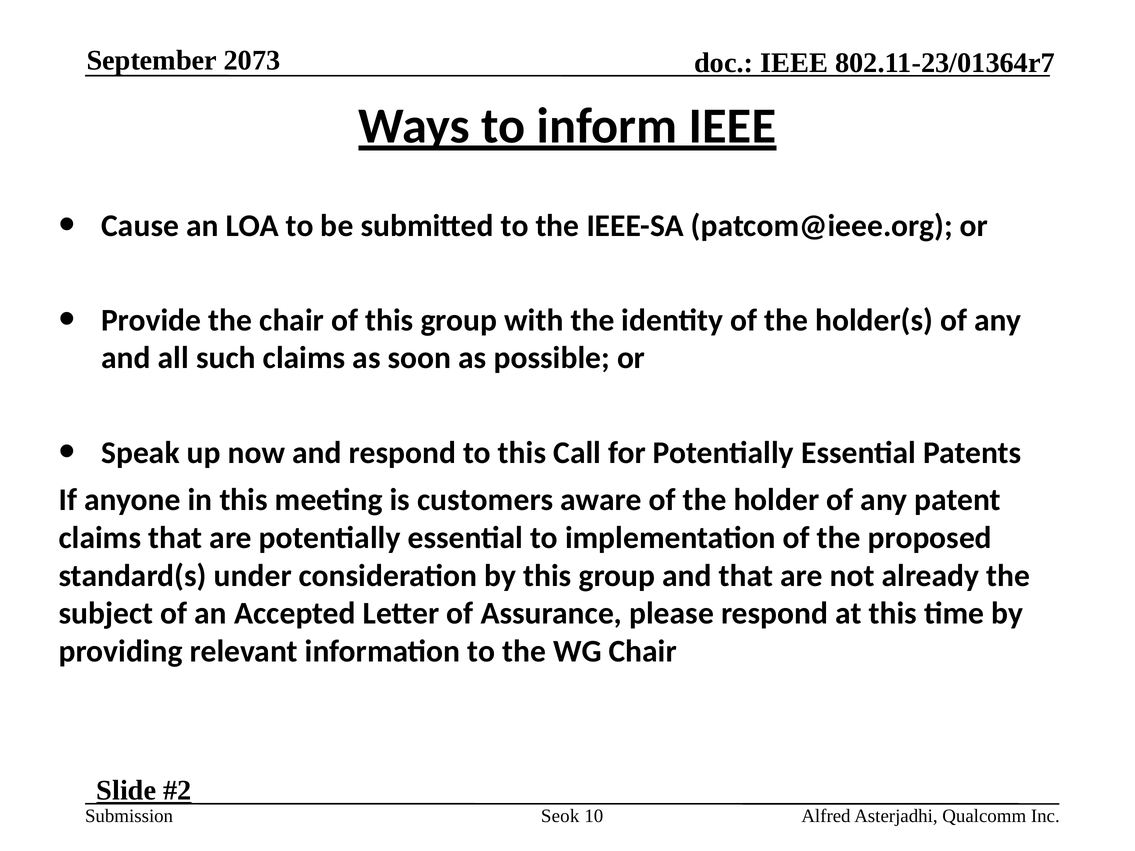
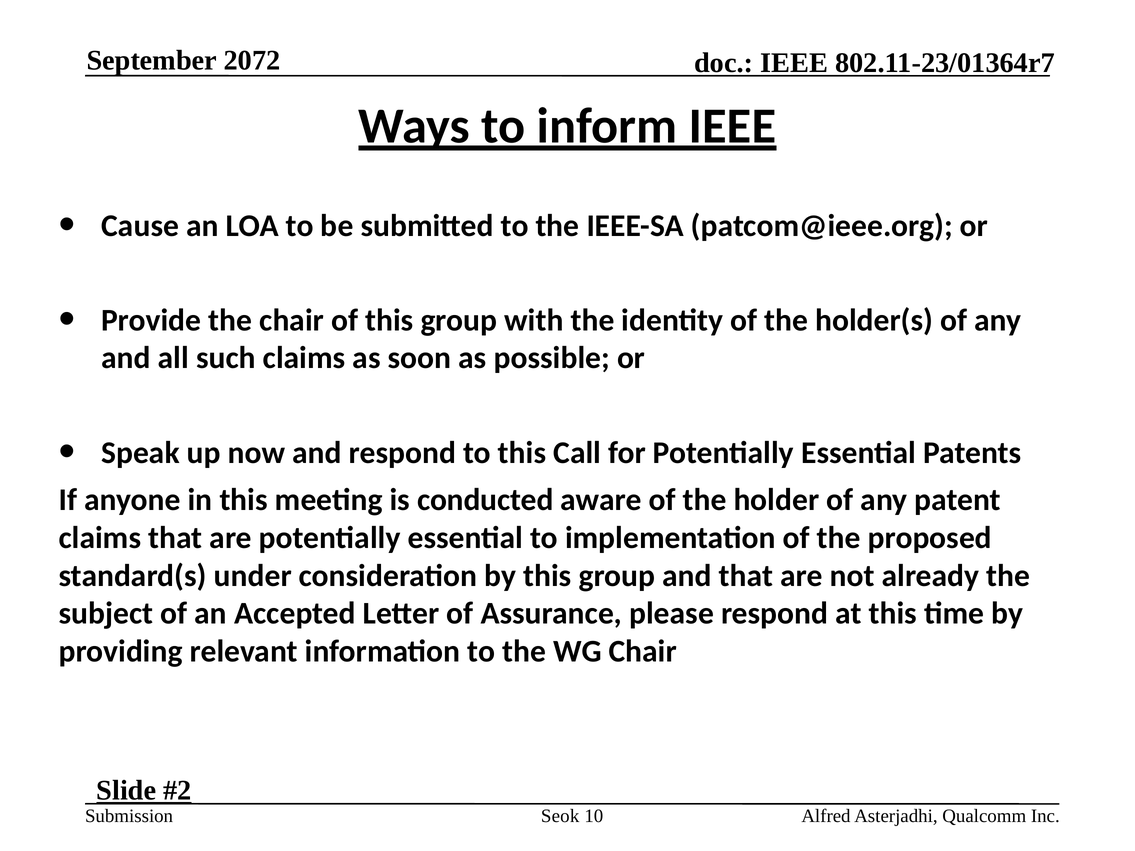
2073: 2073 -> 2072 (252, 60)
customers: customers -> conducted (485, 500)
